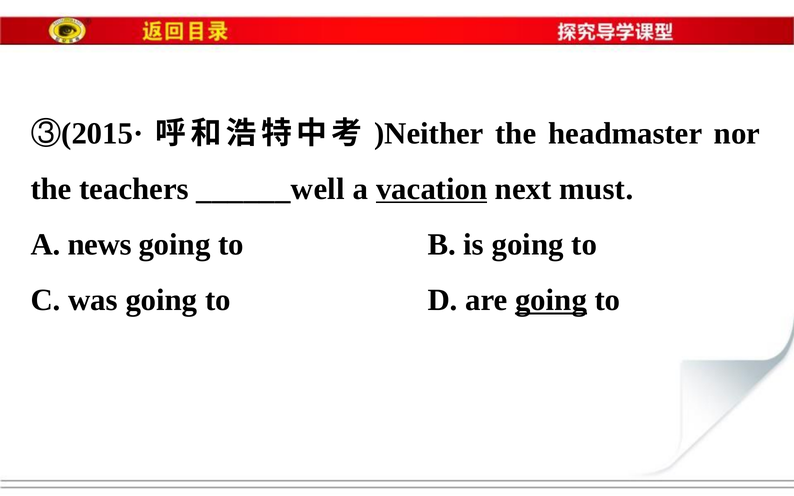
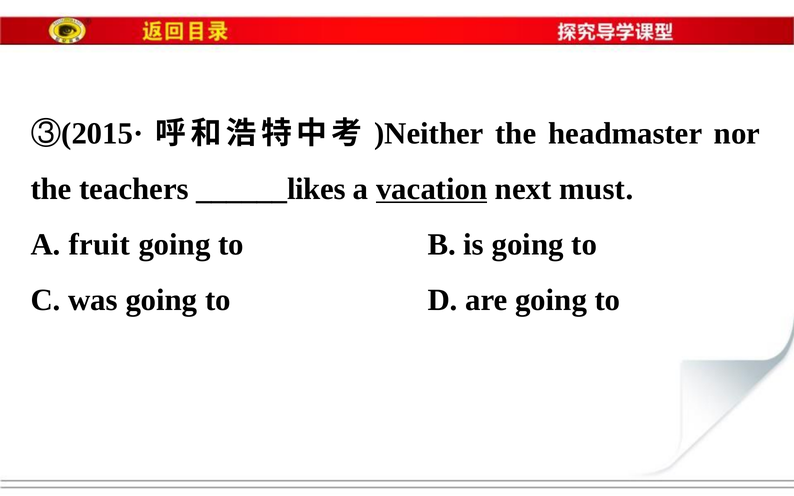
______well: ______well -> ______likes (271, 189)
news: news -> fruit (99, 245)
going underline: present -> none (551, 300)
